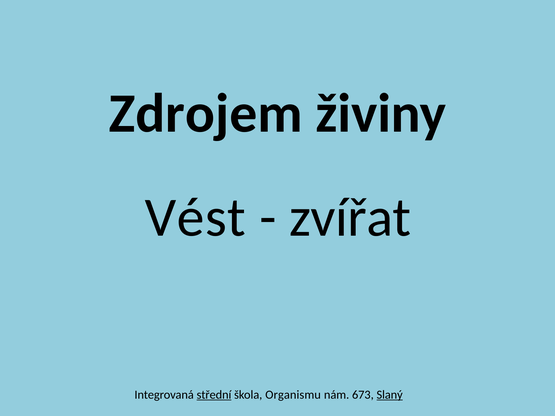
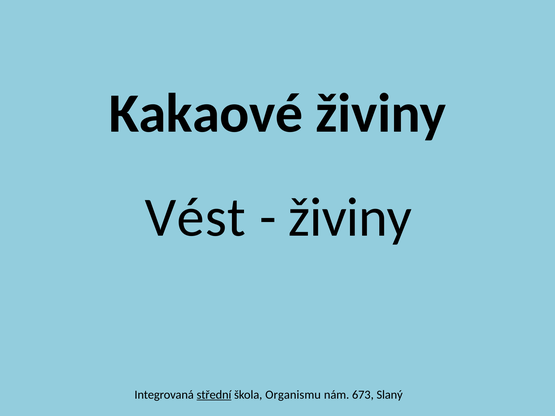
Zdrojem: Zdrojem -> Kakaové (206, 114)
zvířat: zvířat -> živiny (350, 217)
Slaný underline: present -> none (390, 395)
